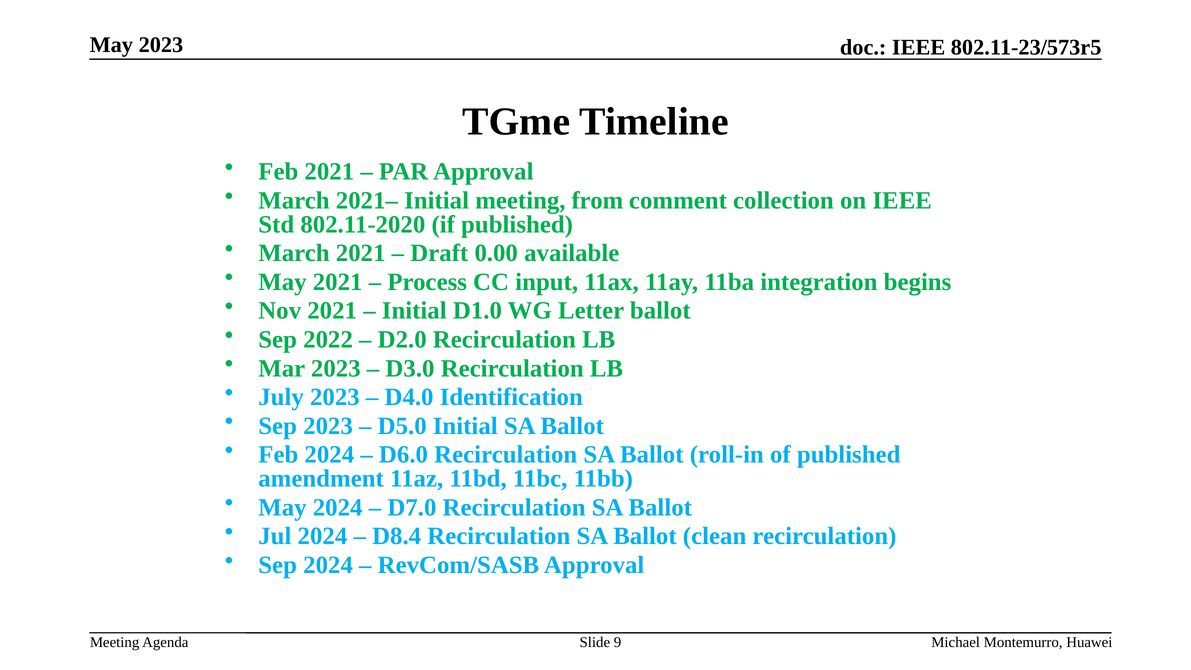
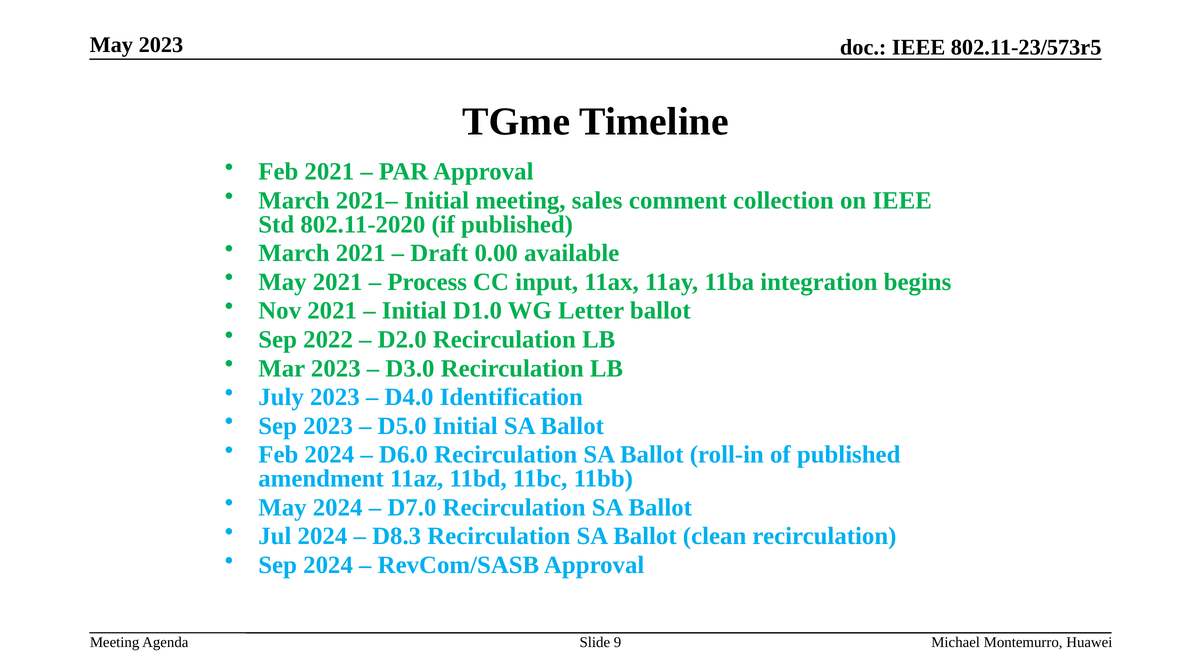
from: from -> sales (597, 200)
D8.4: D8.4 -> D8.3 (397, 536)
